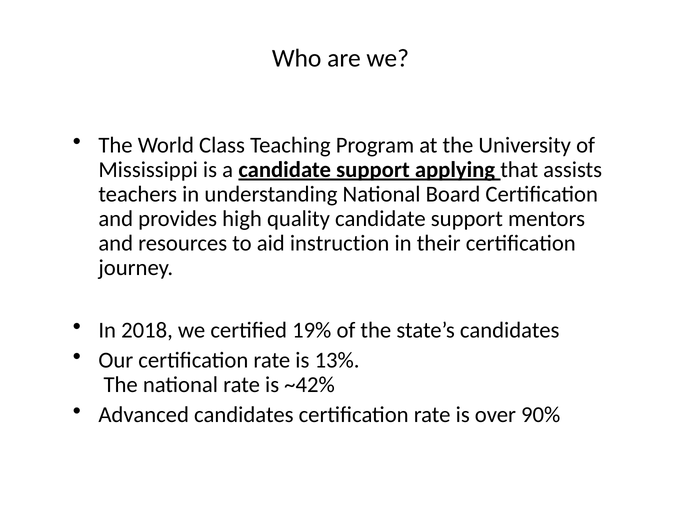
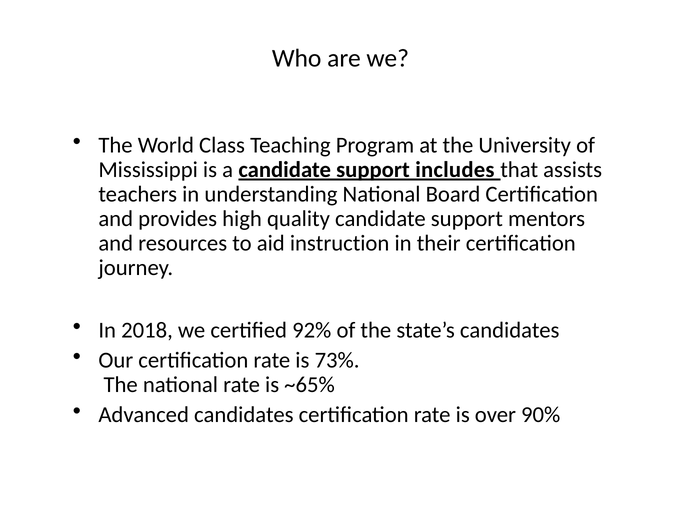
applying: applying -> includes (455, 169)
19%: 19% -> 92% (312, 330)
13%: 13% -> 73% (337, 360)
~42%: ~42% -> ~65% (310, 385)
